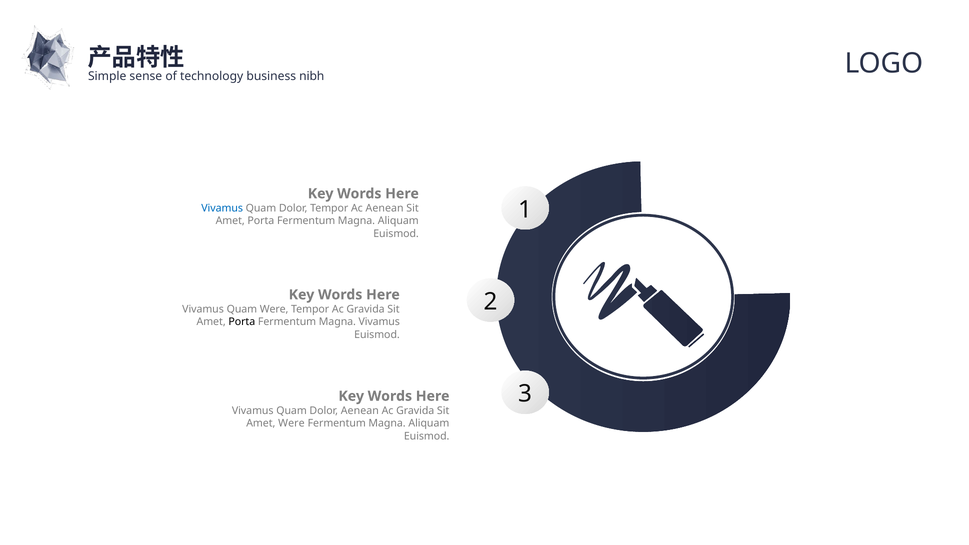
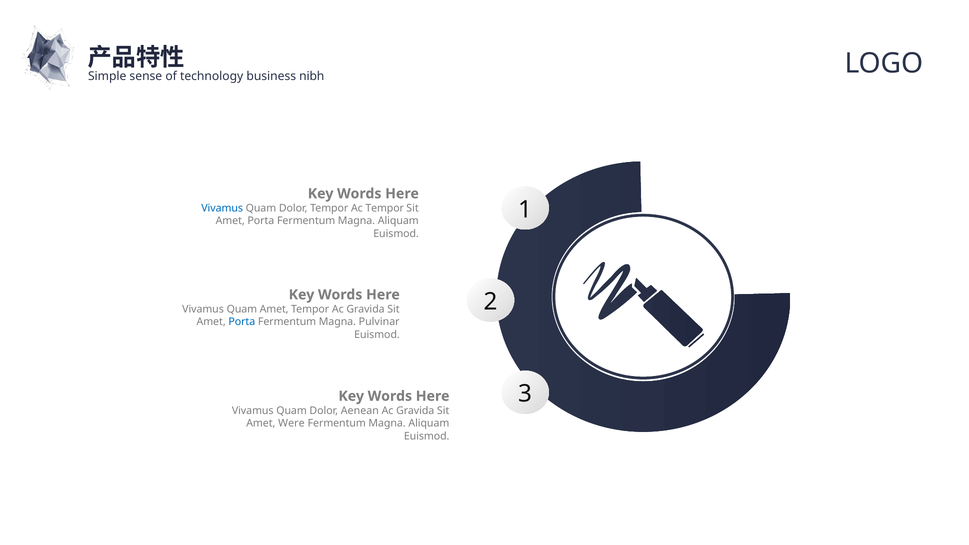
Ac Aenean: Aenean -> Tempor (385, 208)
Quam Were: Were -> Amet (274, 309)
Porta colour: black -> blue (242, 322)
Magna Vivamus: Vivamus -> Pulvinar (379, 322)
